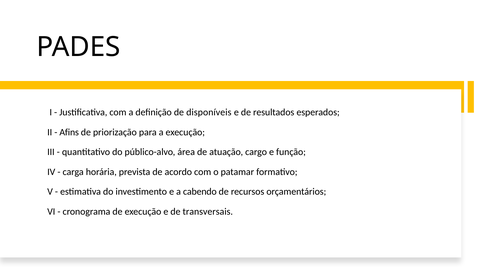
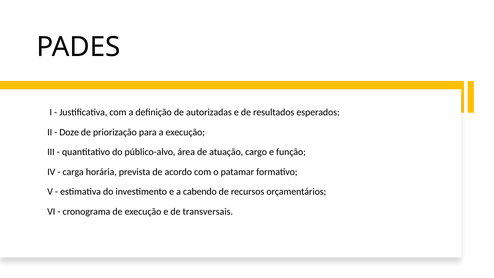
disponíveis: disponíveis -> autorizadas (209, 112)
Afins: Afins -> Doze (69, 132)
